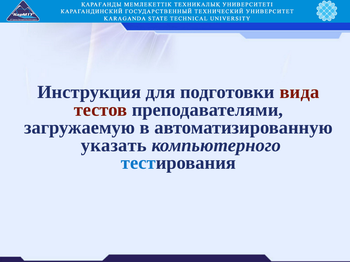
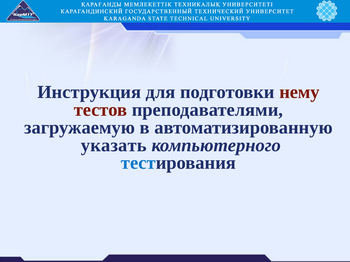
вида: вида -> нему (300, 92)
